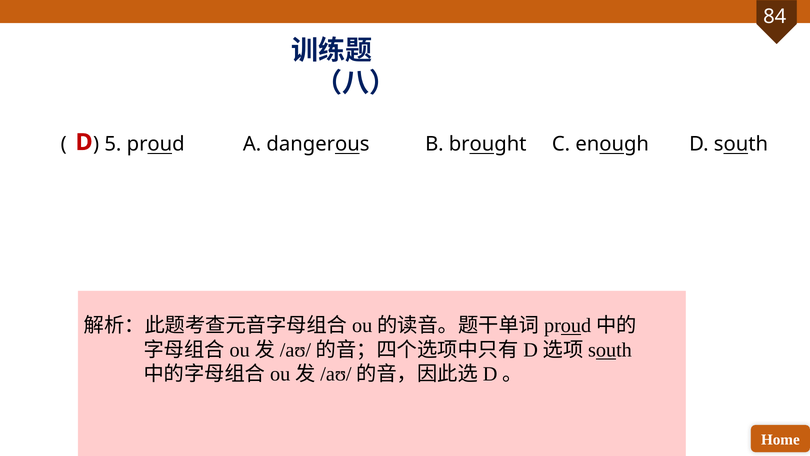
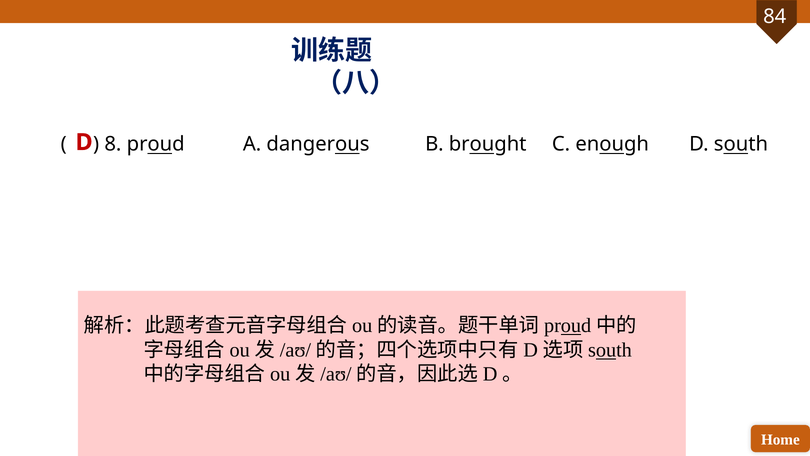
5: 5 -> 8 (113, 144)
